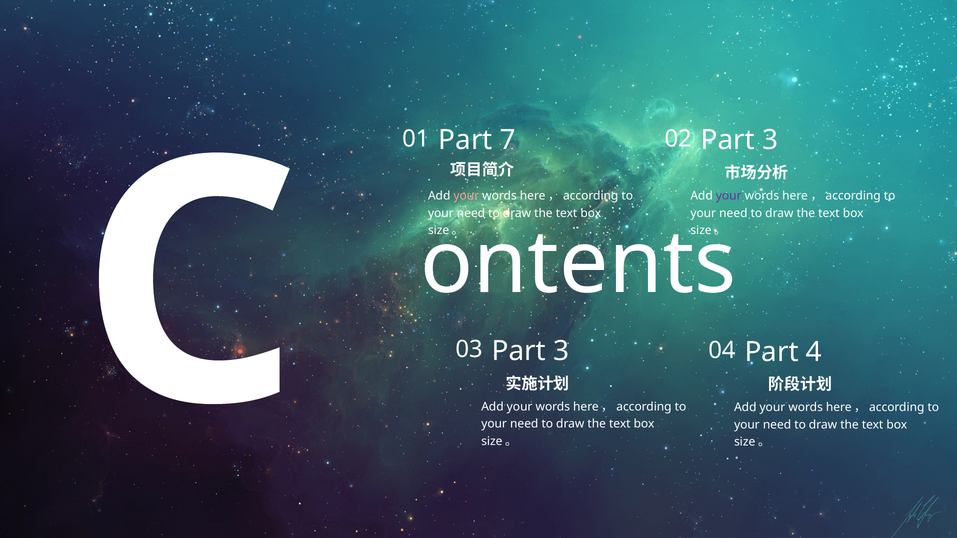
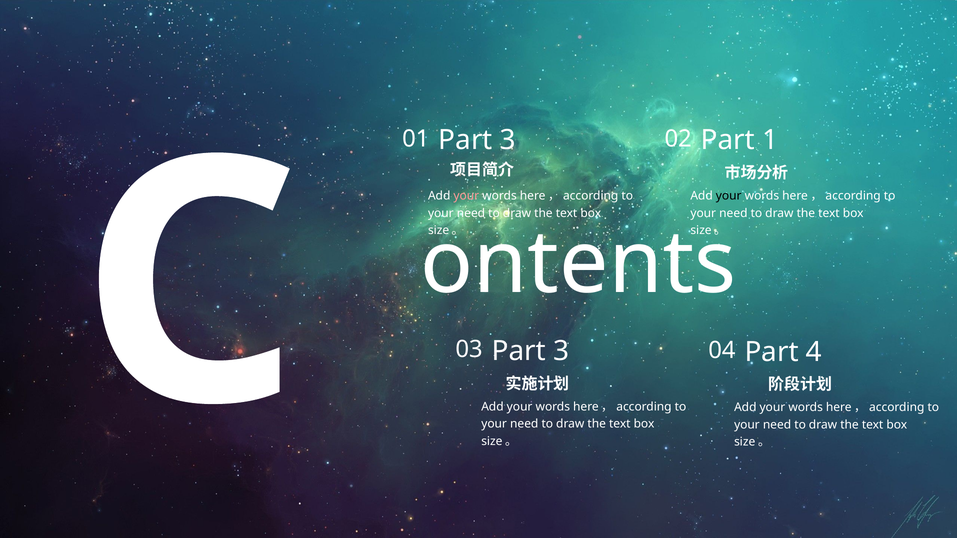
01 Part 7: 7 -> 3 (508, 140)
02 Part 3: 3 -> 1 (770, 140)
your colour: purple -> black (729, 196)
